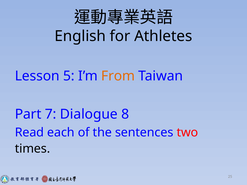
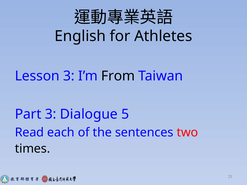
Lesson 5: 5 -> 3 (69, 76)
From colour: orange -> black (118, 76)
Part 7: 7 -> 3 (51, 114)
8: 8 -> 5 (125, 114)
